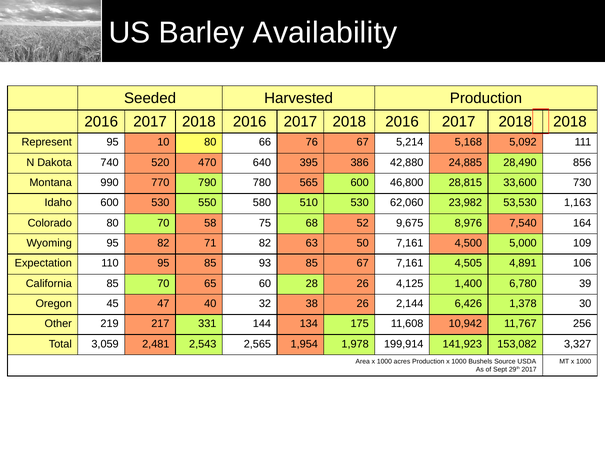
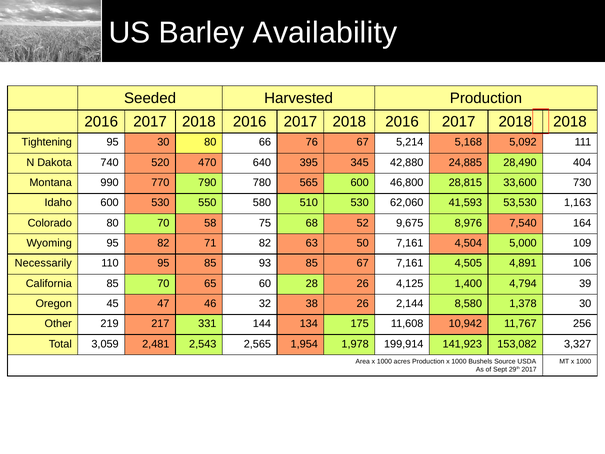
Represent: Represent -> Tightening (47, 142)
95 10: 10 -> 30 (163, 142)
386: 386 -> 345 (360, 162)
856: 856 -> 404 (582, 162)
23,982: 23,982 -> 41,593 (465, 203)
4,500: 4,500 -> 4,504 (468, 243)
Expectation: Expectation -> Necessarily (43, 263)
6,780: 6,780 -> 4,794 (523, 283)
40: 40 -> 46 (210, 303)
6,426: 6,426 -> 8,580 (468, 303)
